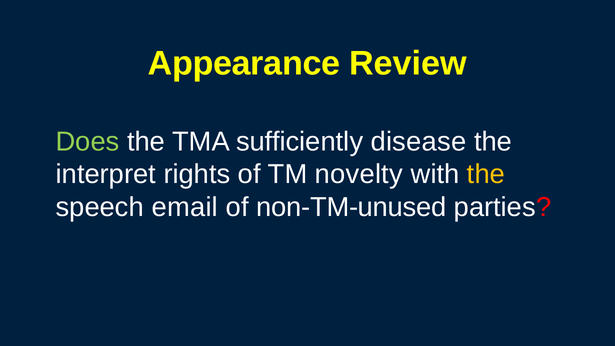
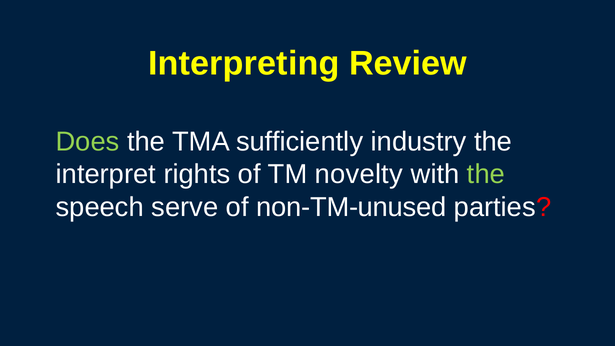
Appearance: Appearance -> Interpreting (244, 63)
disease: disease -> industry (419, 142)
the colour: yellow -> light green (486, 174)
email: email -> serve (185, 207)
